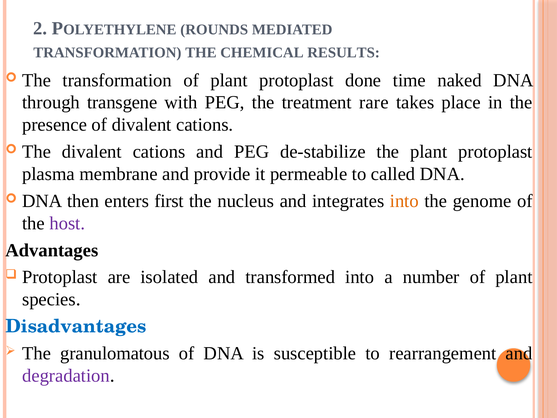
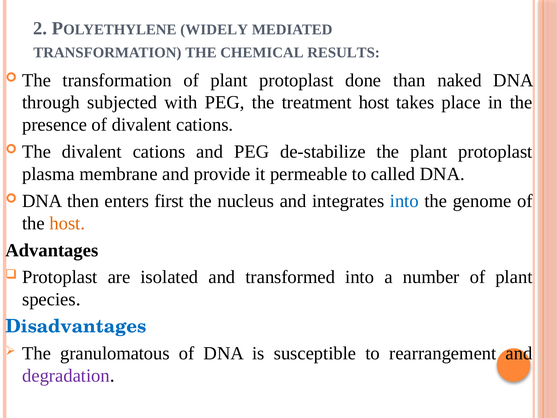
ROUNDS: ROUNDS -> WIDELY (214, 29)
time: time -> than (409, 80)
transgene: transgene -> subjected (122, 102)
treatment rare: rare -> host (374, 102)
into colour: orange -> blue (404, 201)
host colour: purple -> orange (67, 223)
